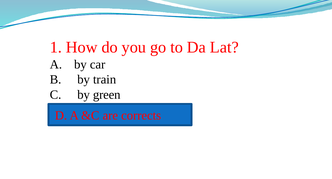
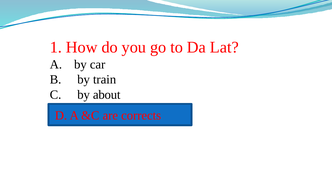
green: green -> about (107, 95)
